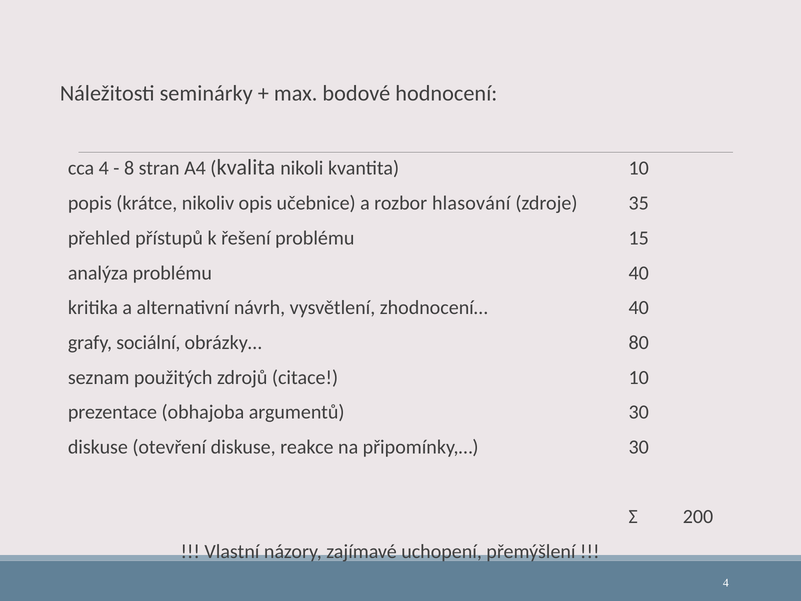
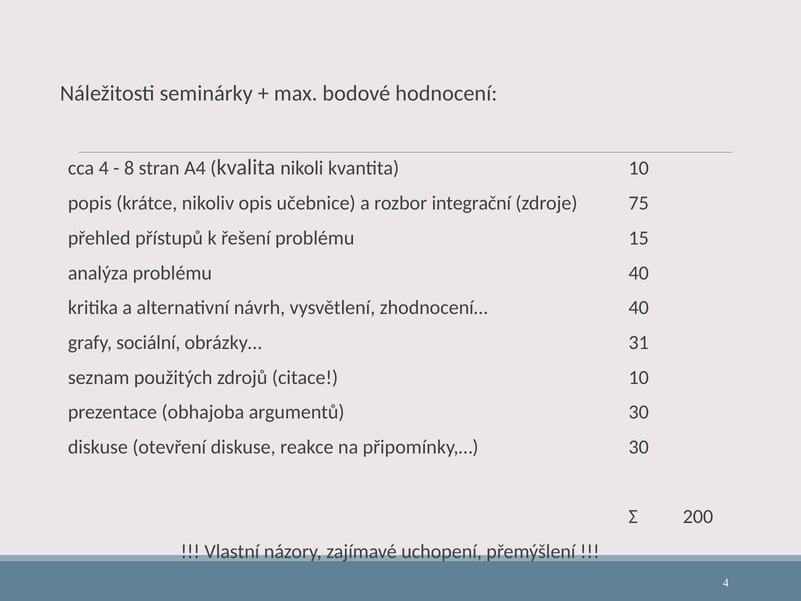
hlasování: hlasování -> integrační (471, 203)
35: 35 -> 75 (639, 203)
80: 80 -> 31 (639, 342)
